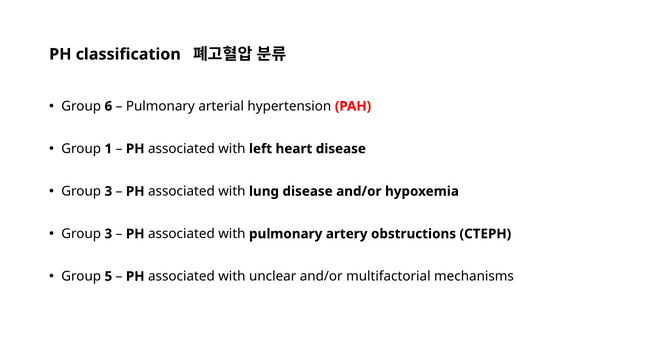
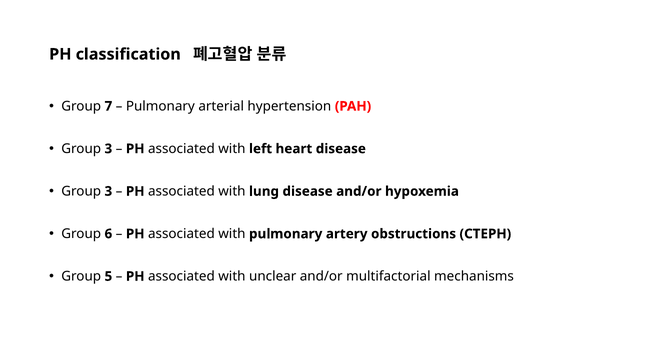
6: 6 -> 7 (108, 106)
1: 1 -> 3 (108, 149)
3: 3 -> 6 (108, 234)
